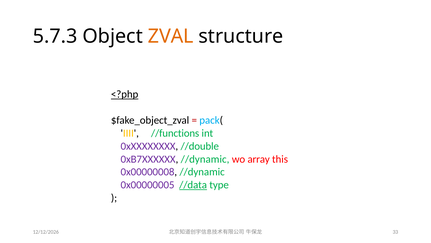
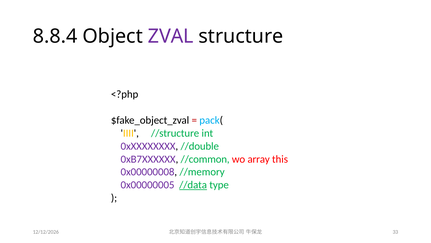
5.7.3: 5.7.3 -> 8.8.4 (55, 36)
ZVAL colour: orange -> purple (171, 36)
<?php underline: present -> none (125, 94)
//functions: //functions -> //structure (175, 133)
0xB7XXXXXX //dynamic: //dynamic -> //common (205, 159)
0x00000008 //dynamic: //dynamic -> //memory (202, 172)
